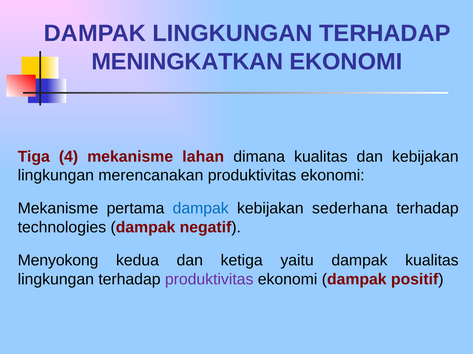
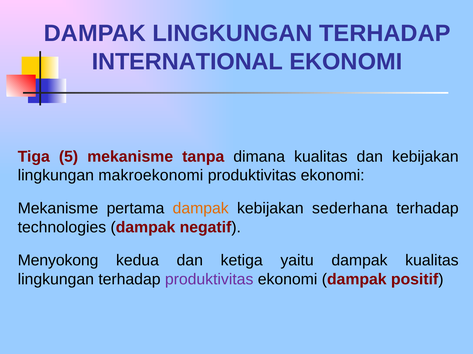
MENINGKATKAN: MENINGKATKAN -> INTERNATIONAL (187, 62)
4: 4 -> 5 (69, 157)
lahan: lahan -> tanpa (203, 157)
merencanakan: merencanakan -> makroekonomi (151, 176)
dampak colour: blue -> orange (201, 209)
